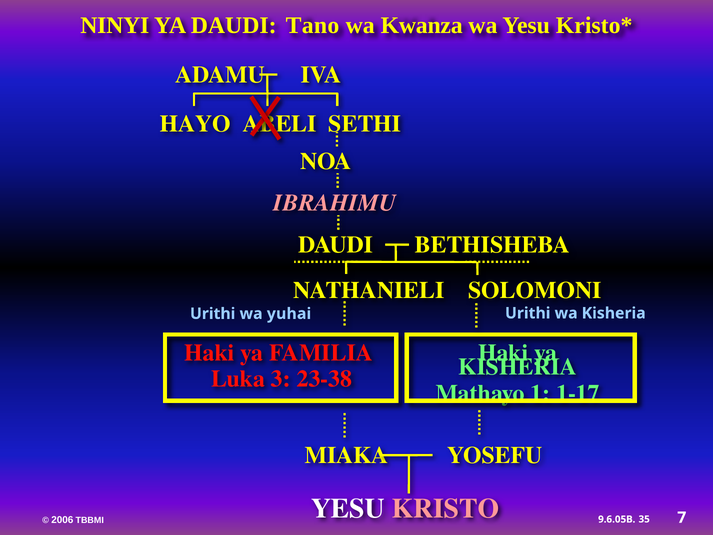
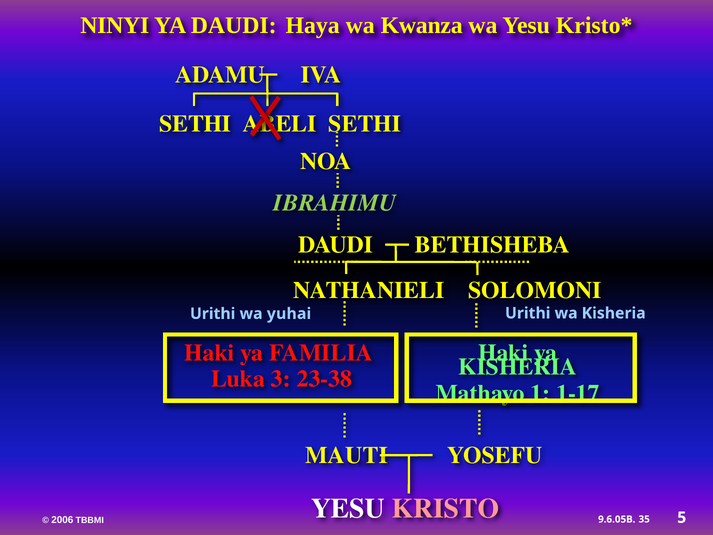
Tano: Tano -> Haya (313, 25)
HAYO: HAYO -> SETHI (195, 124)
IBRAHIMU colour: pink -> light green (335, 203)
MIAKA: MIAKA -> MAUTI (347, 455)
7: 7 -> 5 (682, 517)
